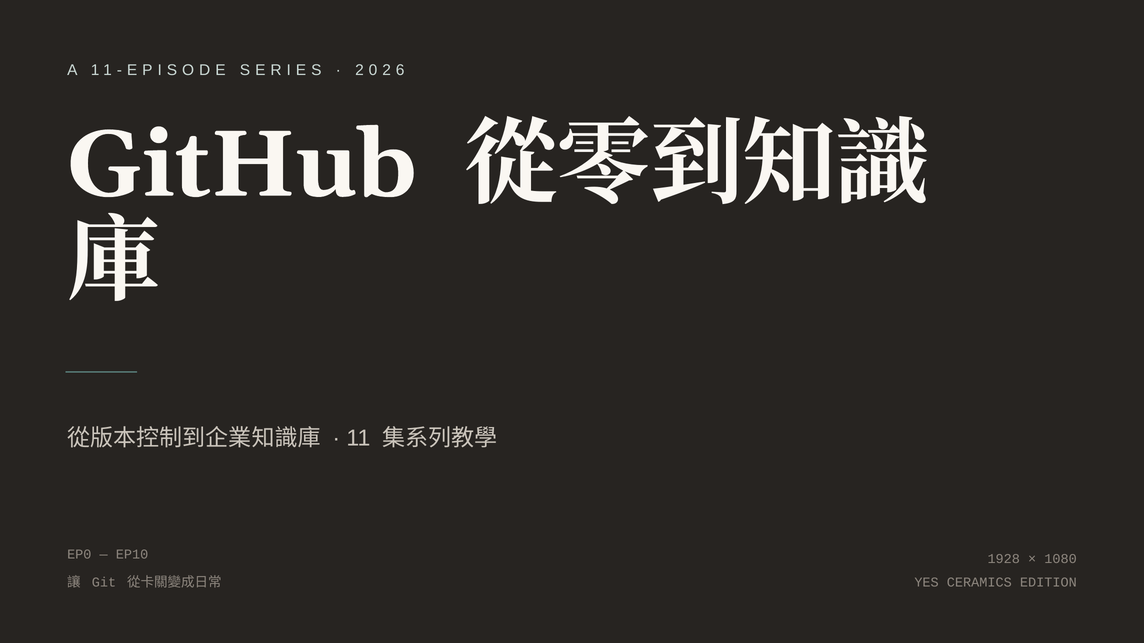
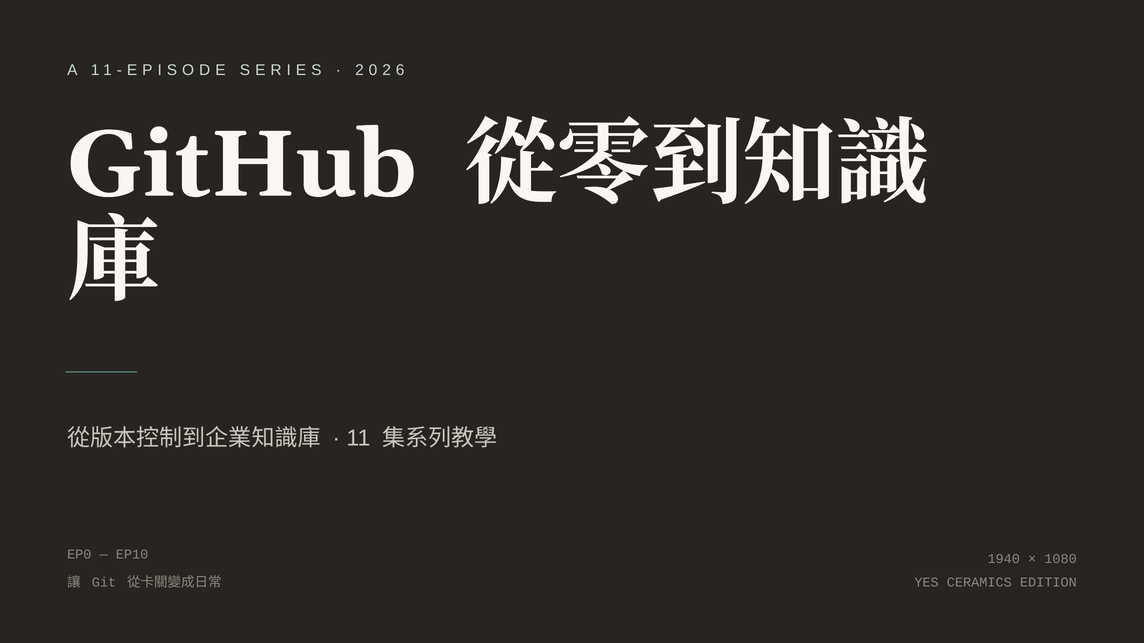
1928: 1928 -> 1940 (1004, 559)
